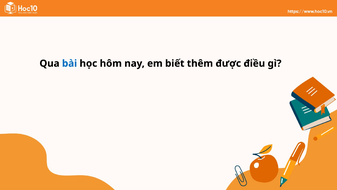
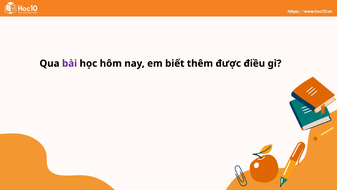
bài colour: blue -> purple (70, 63)
